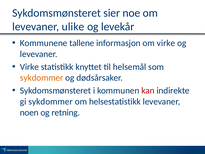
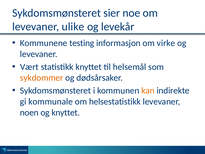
tallene: tallene -> testing (82, 43)
Virke: Virke -> Vært (29, 67)
kan colour: red -> orange (148, 90)
gi sykdommer: sykdommer -> kommunale (51, 101)
og retning: retning -> knyttet (66, 112)
